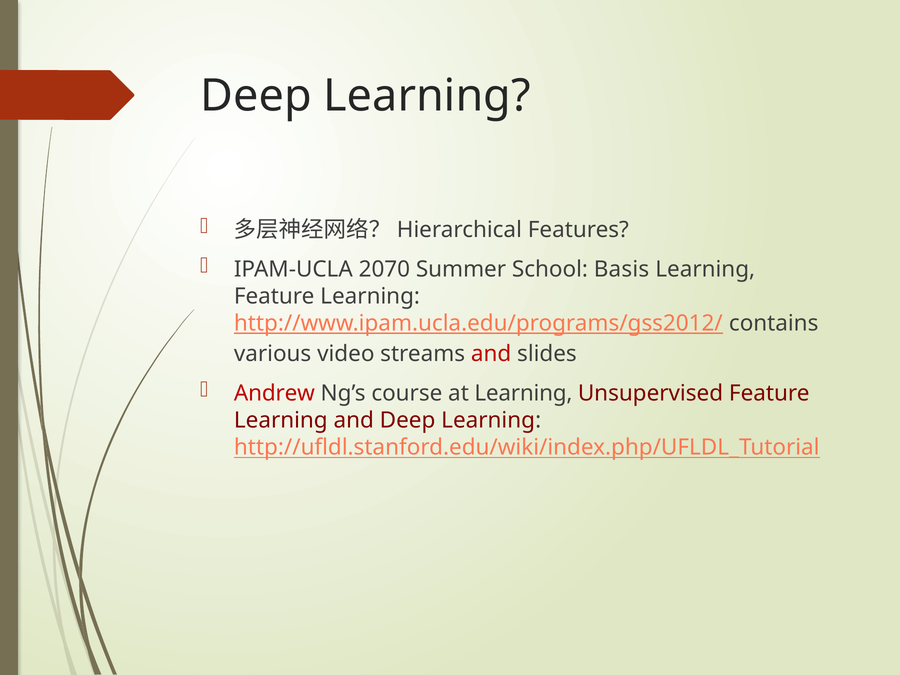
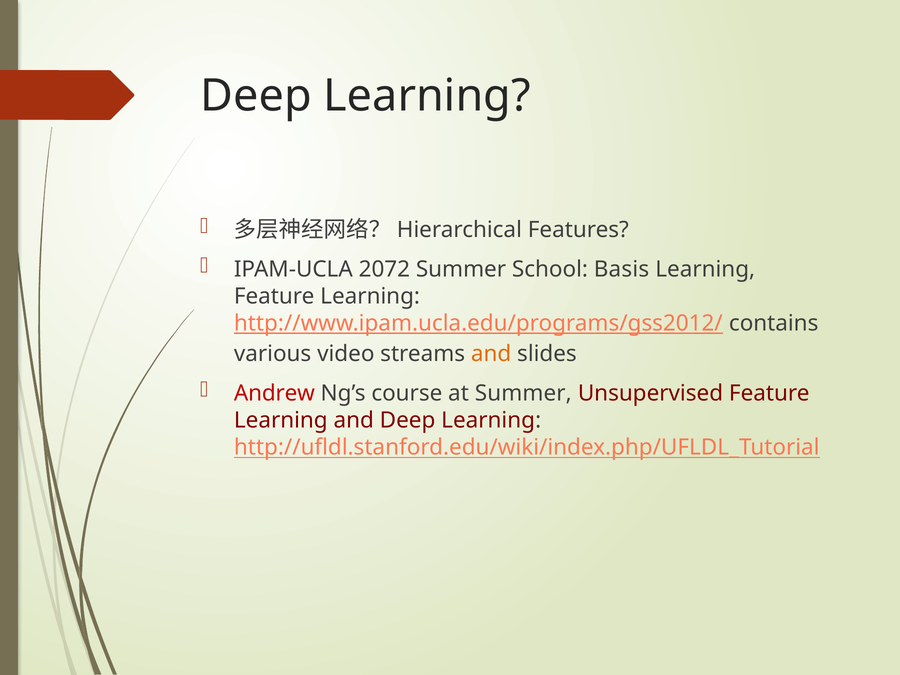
2070: 2070 -> 2072 (384, 269)
and colour: red -> orange (491, 354)
at Learning: Learning -> Summer (523, 393)
